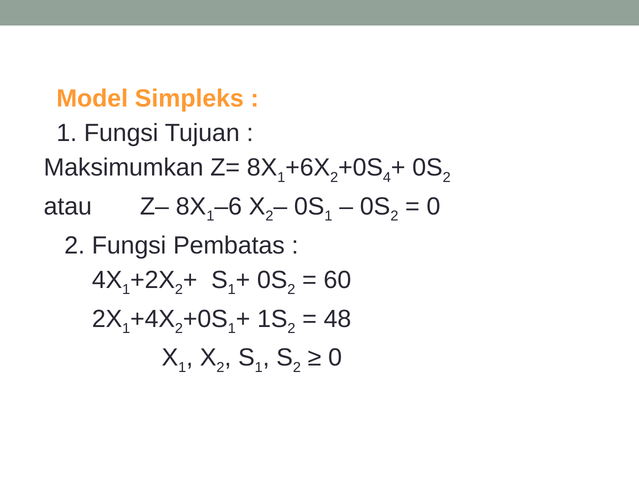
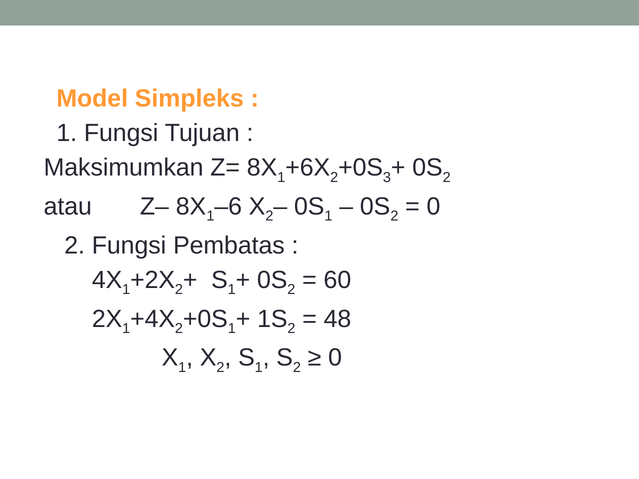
4: 4 -> 3 (387, 178)
